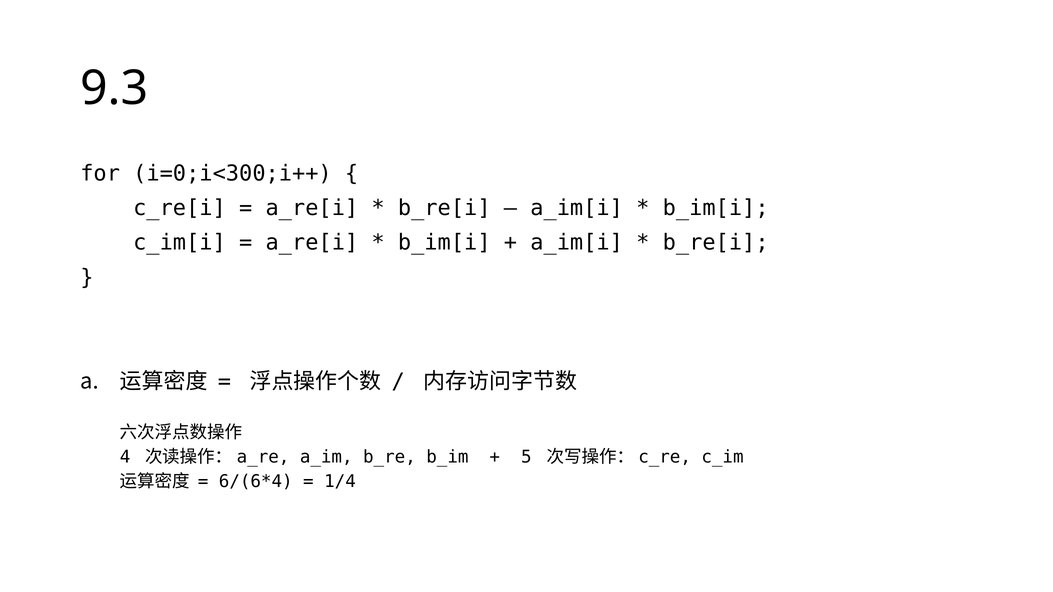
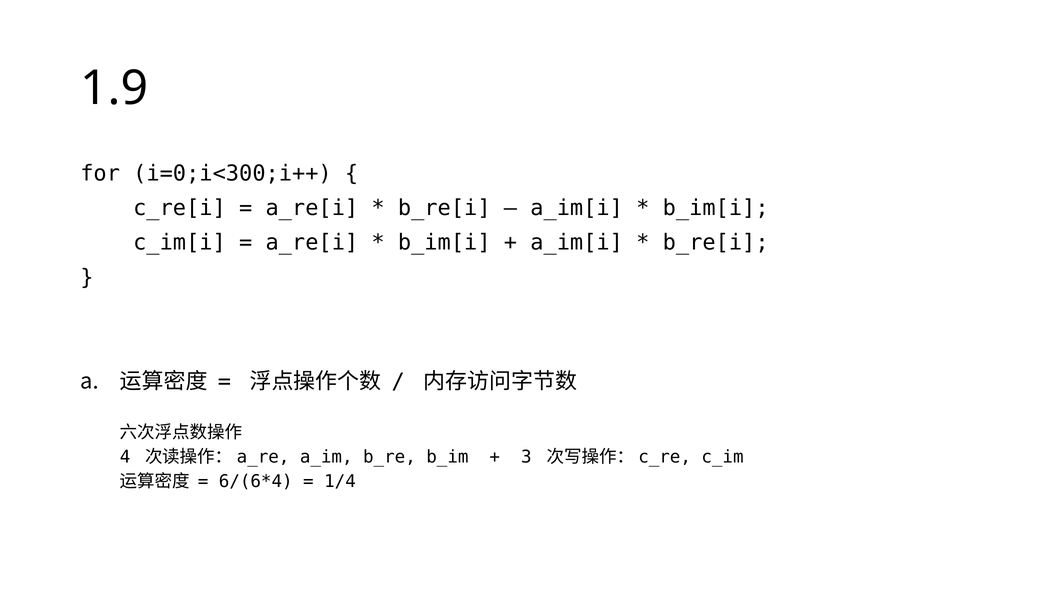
9.3: 9.3 -> 1.9 (114, 88)
5: 5 -> 3 (526, 457)
